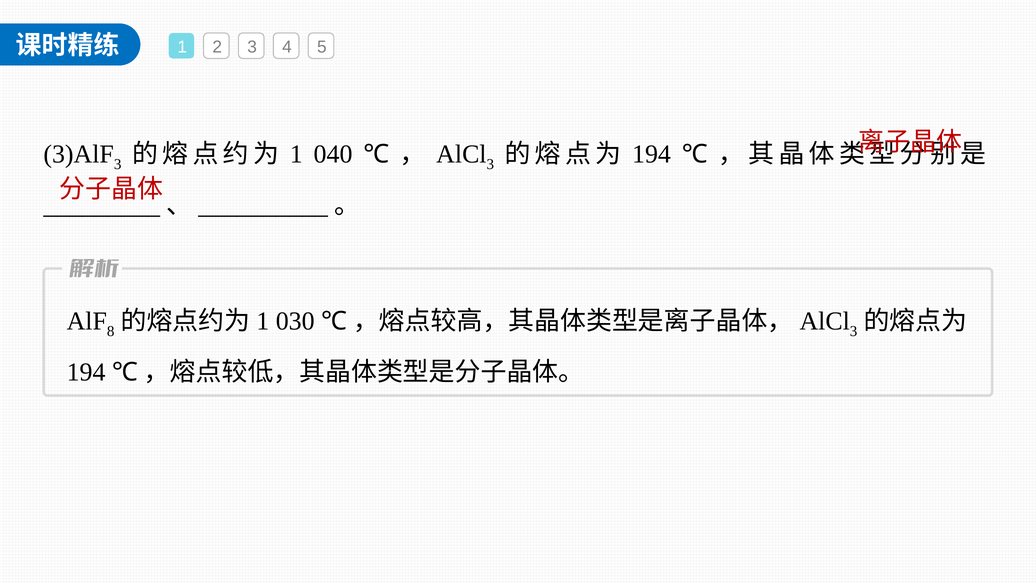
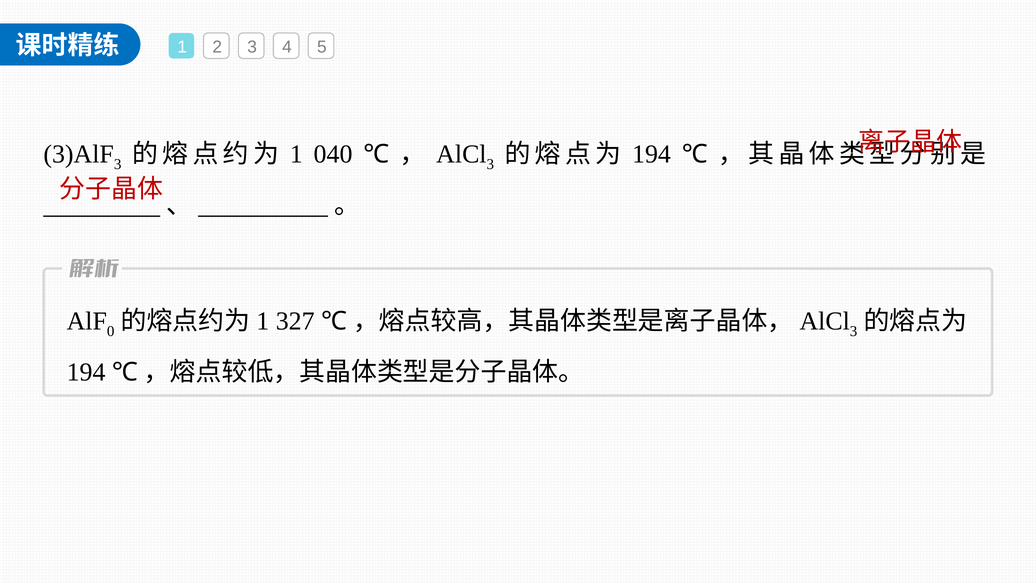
8: 8 -> 0 (111, 331)
030: 030 -> 327 (295, 321)
